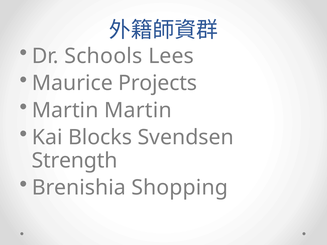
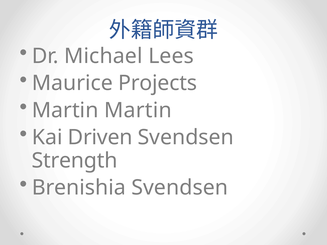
Schools: Schools -> Michael (103, 56)
Blocks: Blocks -> Driven (100, 138)
Brenishia Shopping: Shopping -> Svendsen (180, 188)
